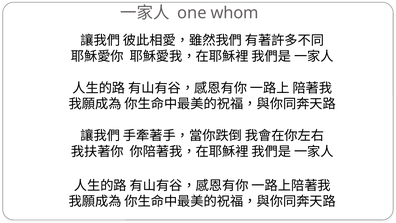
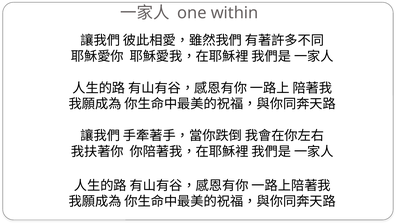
whom: whom -> within (235, 13)
